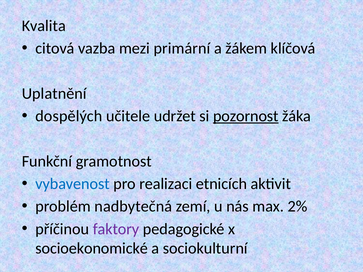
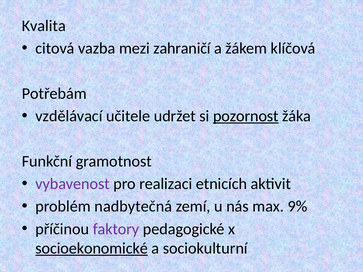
primární: primární -> zahraničí (182, 48)
Uplatnění: Uplatnění -> Potřebám (54, 94)
dospělých: dospělých -> vzdělávací (69, 116)
vybavenost colour: blue -> purple (73, 184)
2%: 2% -> 9% (297, 207)
socioekonomické underline: none -> present (92, 249)
